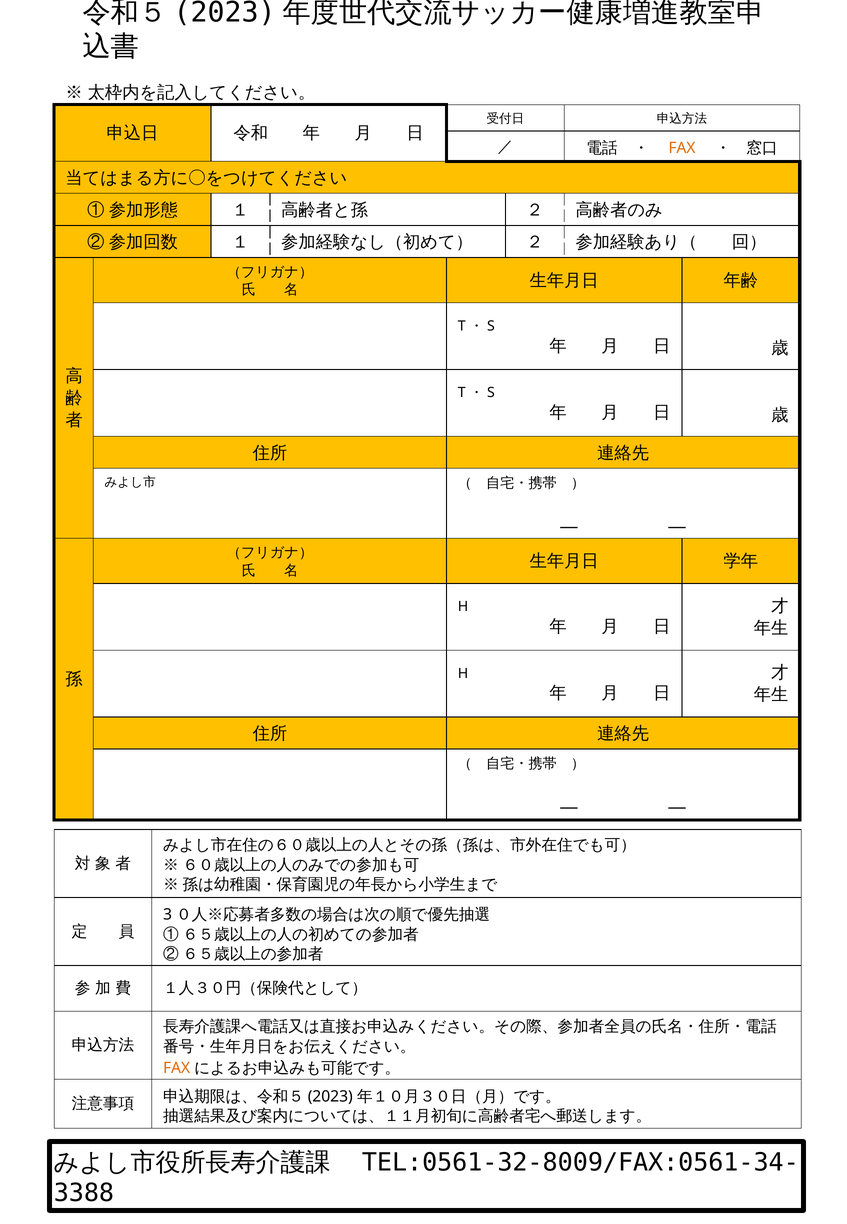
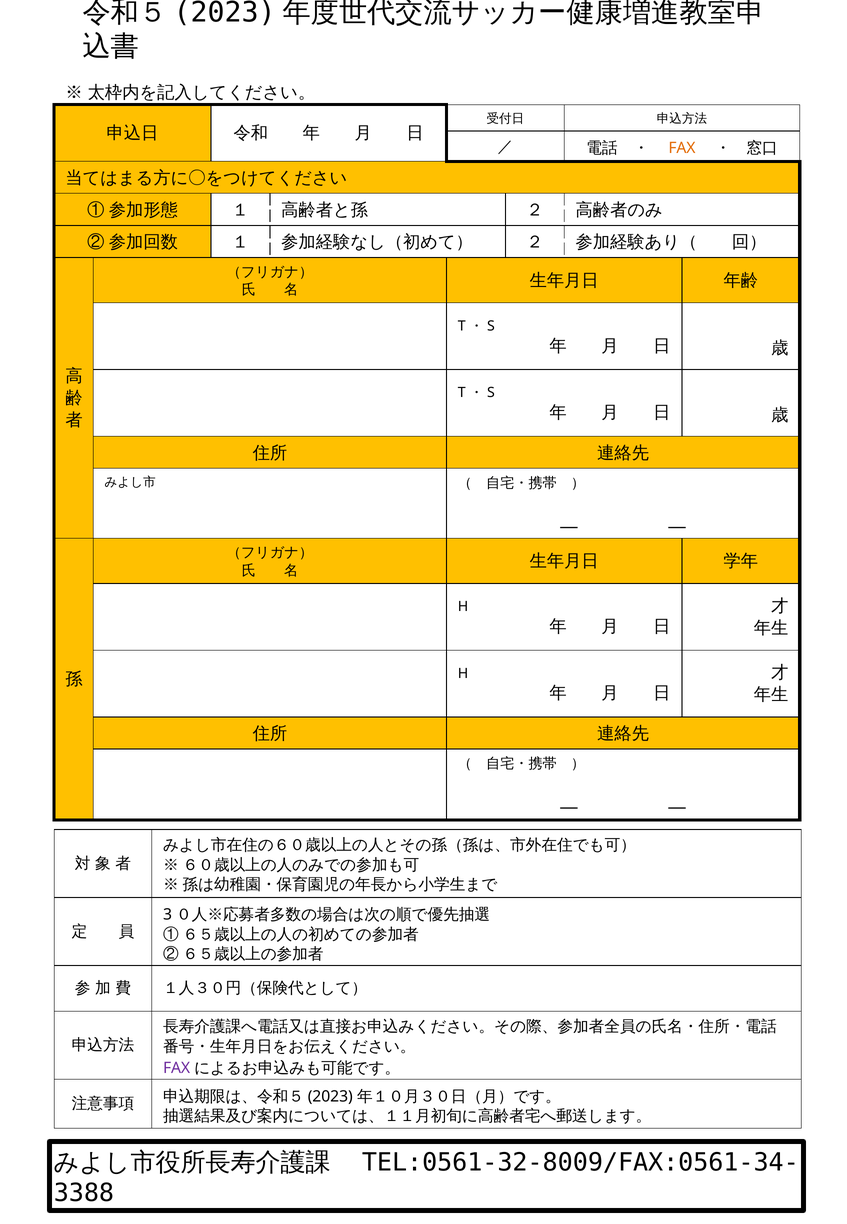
FAX colour: orange -> purple (177, 1068)
